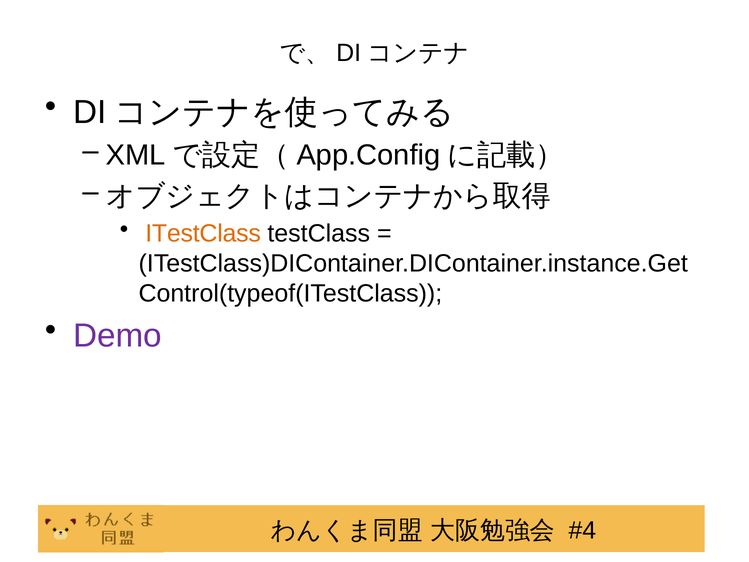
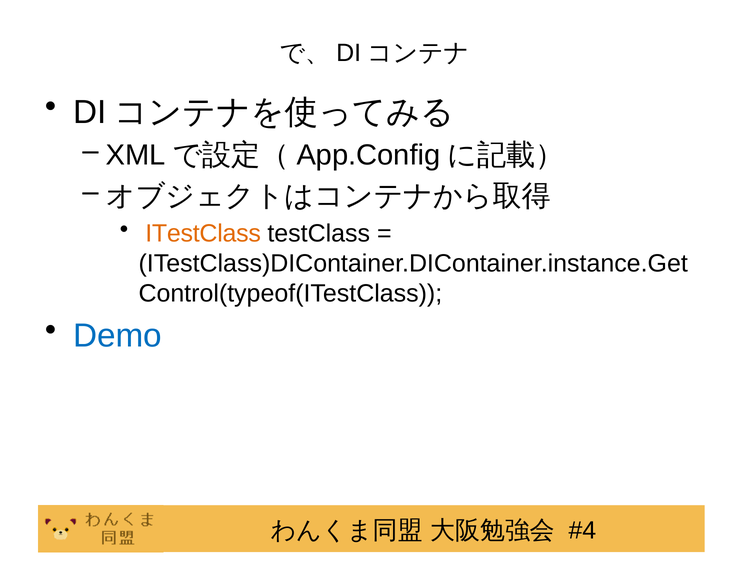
Demo colour: purple -> blue (117, 335)
